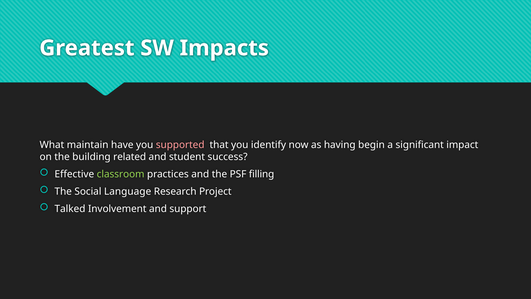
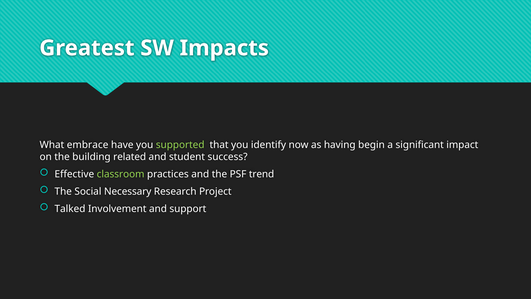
maintain: maintain -> embrace (88, 145)
supported colour: pink -> light green (180, 145)
filling: filling -> trend (262, 174)
Language: Language -> Necessary (128, 191)
